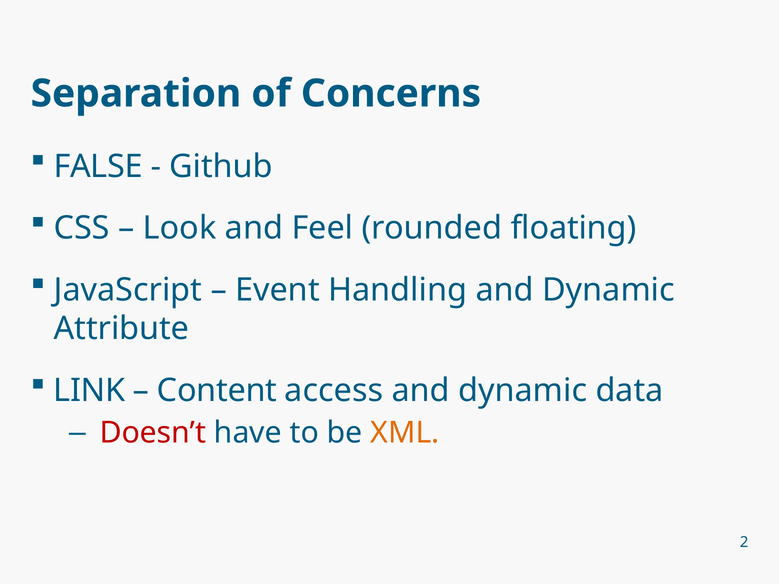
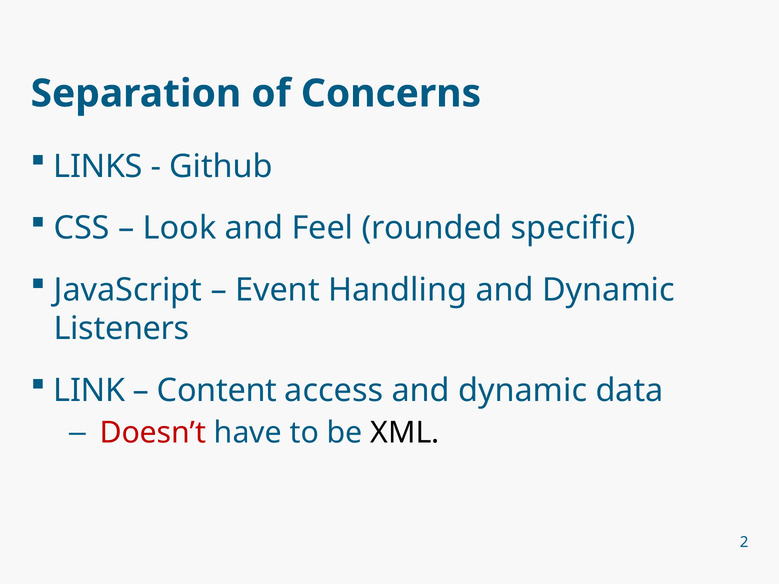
FALSE: FALSE -> LINKS (98, 167)
floating: floating -> specific (573, 228)
Attribute: Attribute -> Listeners (122, 329)
XML colour: orange -> black (405, 433)
